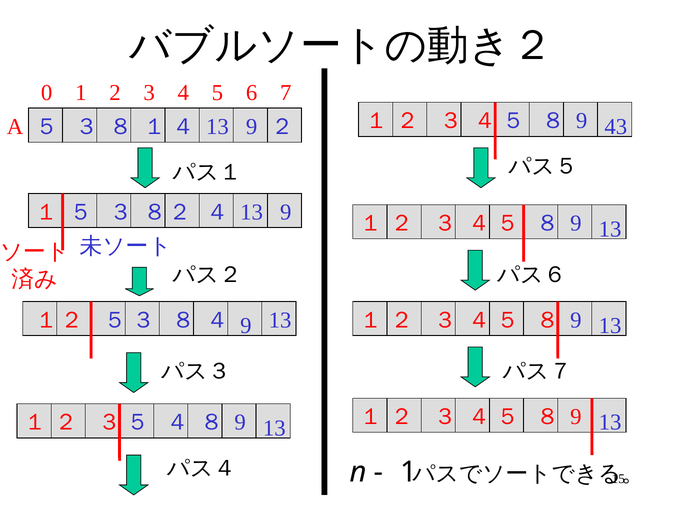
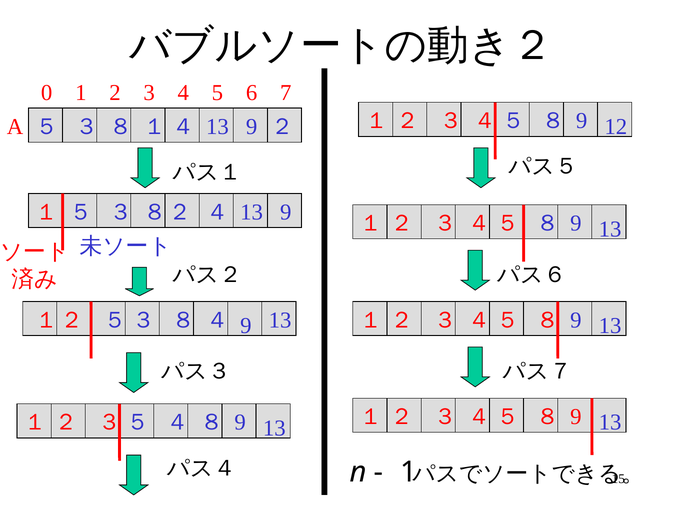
43: 43 -> 12 (616, 127)
